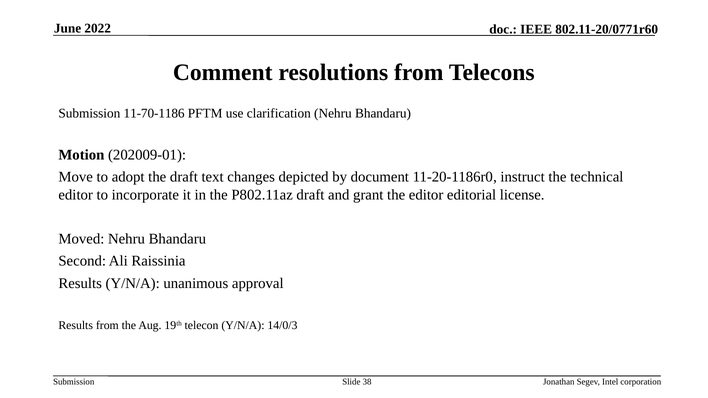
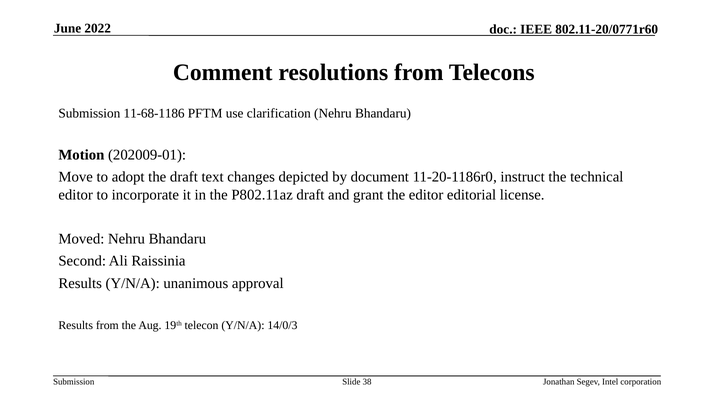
11-70-1186: 11-70-1186 -> 11-68-1186 (154, 113)
